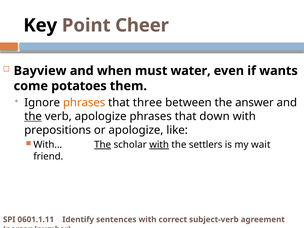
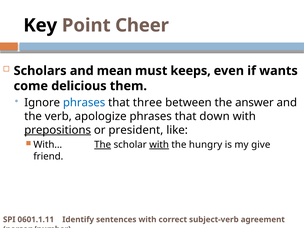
Bayview: Bayview -> Scholars (40, 71)
when: when -> mean (114, 71)
water: water -> keeps (191, 71)
potatoes: potatoes -> delicious (79, 86)
phrases colour: orange -> blue (84, 103)
the underline: present -> none (33, 116)
prepositions underline: none -> present (58, 130)
or apologize: apologize -> president (136, 130)
settlers: settlers -> hungry (206, 145)
wait: wait -> give (261, 145)
